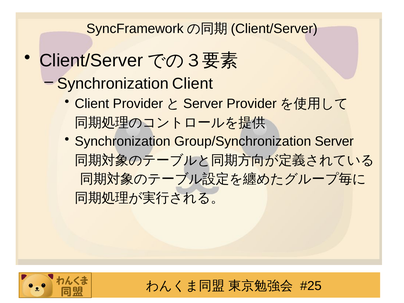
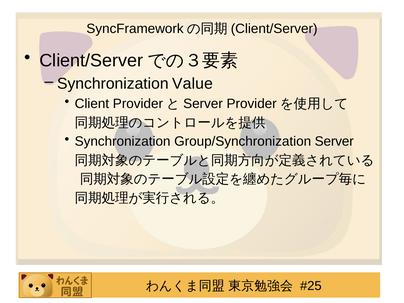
Synchronization Client: Client -> Value (192, 84)
